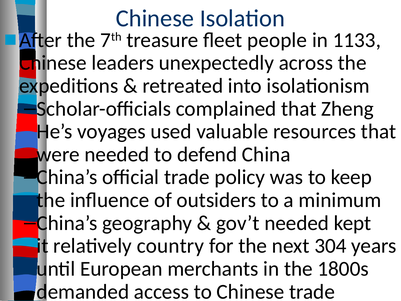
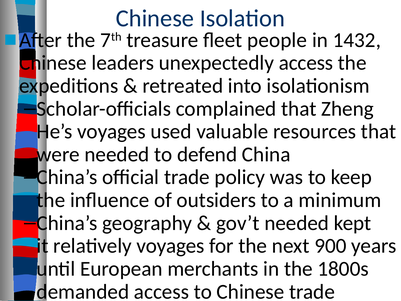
1133: 1133 -> 1432 (357, 40)
unexpectedly across: across -> access (306, 63)
relatively country: country -> voyages (171, 246)
304: 304 -> 900 (330, 246)
